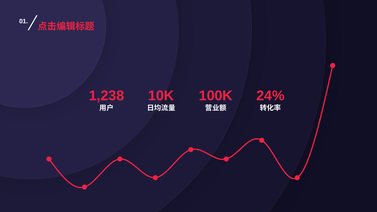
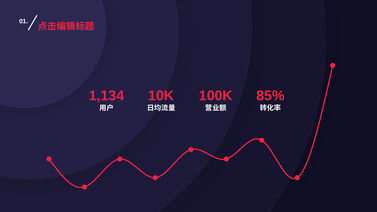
1,238: 1,238 -> 1,134 (107, 96)
24%: 24% -> 85% (270, 96)
